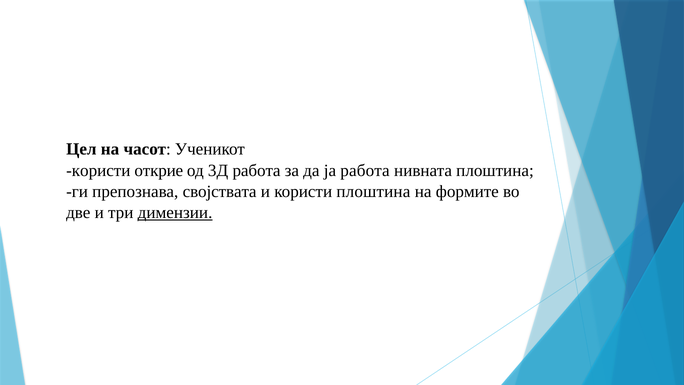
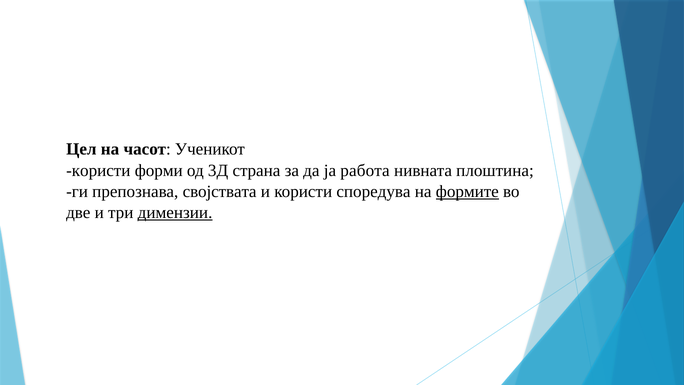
открие: открие -> форми (159, 170)
3Д работа: работа -> страна (256, 170)
користи плоштина: плоштина -> споредува (373, 191)
формите underline: none -> present (467, 191)
